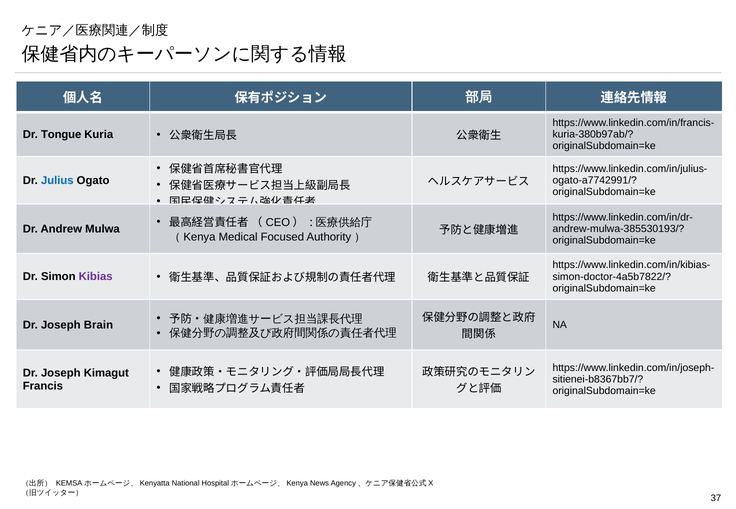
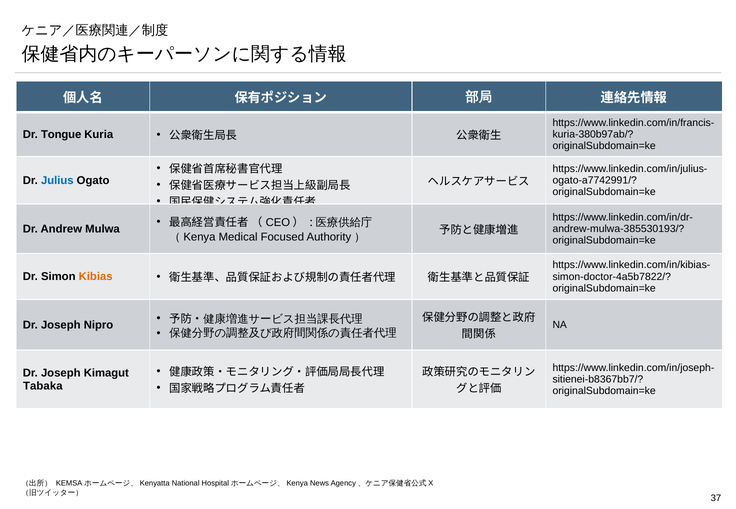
Kibias colour: purple -> orange (96, 277)
Brain: Brain -> Nipro (98, 325)
Francis: Francis -> Tabaka (43, 386)
